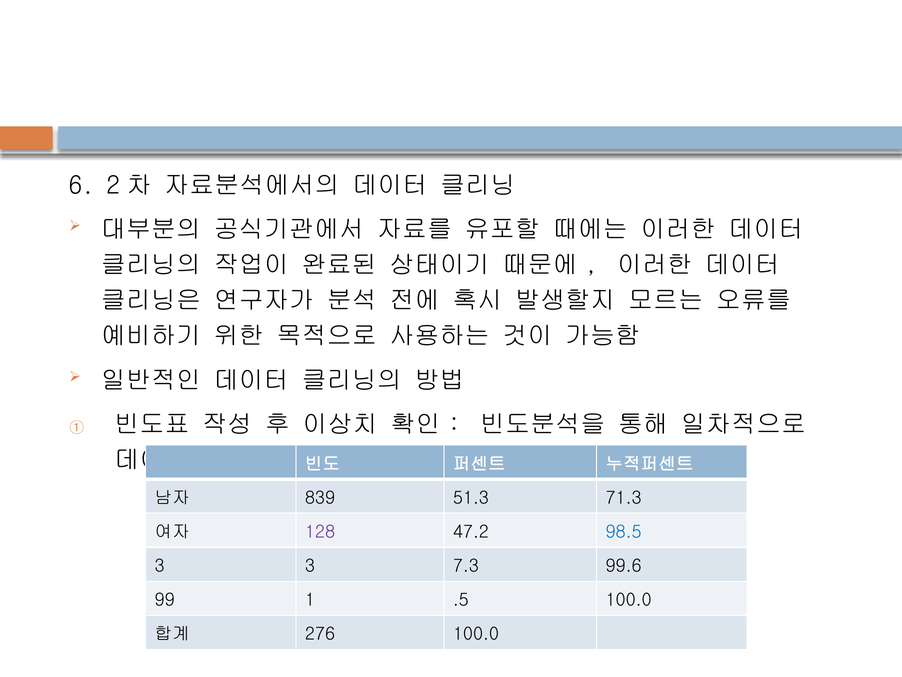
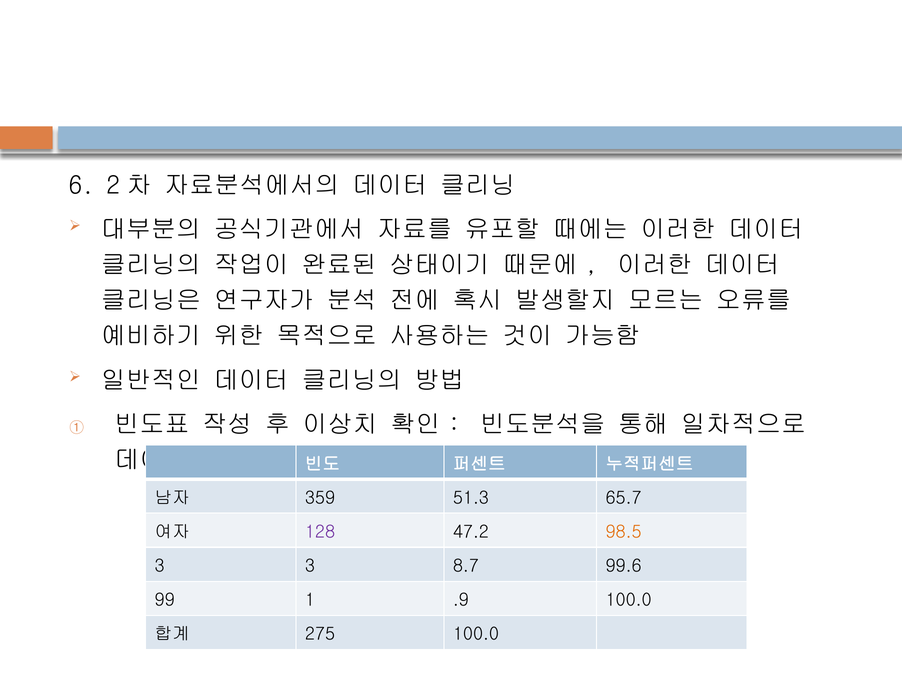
839: 839 -> 359 (320, 498)
71.3: 71.3 -> 65.7 (624, 498)
98.5 colour: blue -> orange (624, 532)
7.3: 7.3 -> 8.7 (466, 566)
.5: .5 -> .9 (461, 600)
276: 276 -> 275 (320, 634)
